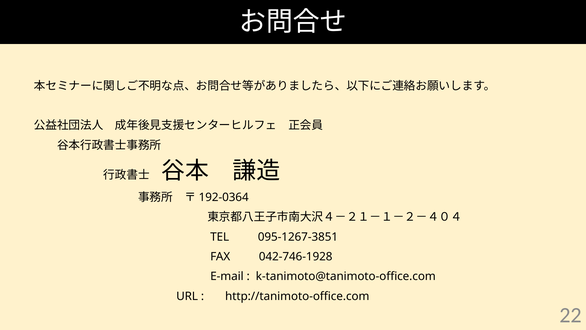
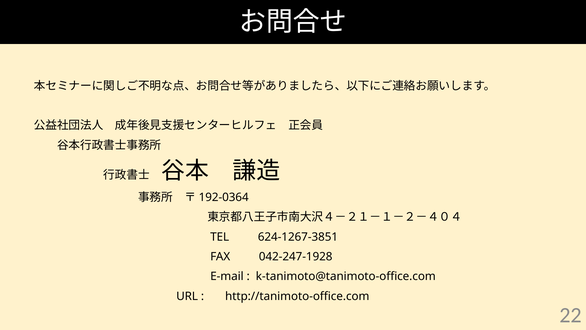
095-1267-3851: 095-1267-3851 -> 624-1267-3851 (298, 237)
042-746-1928: 042-746-1928 -> 042-247-1928 (296, 256)
